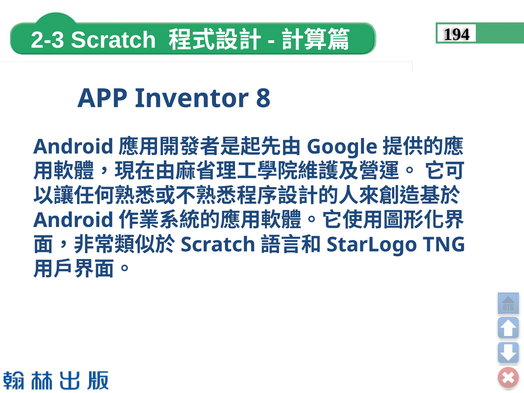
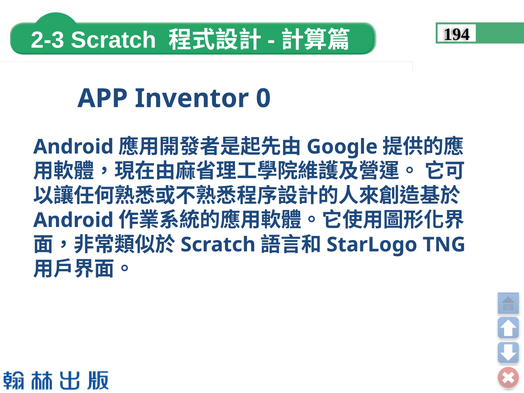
8: 8 -> 0 (263, 98)
